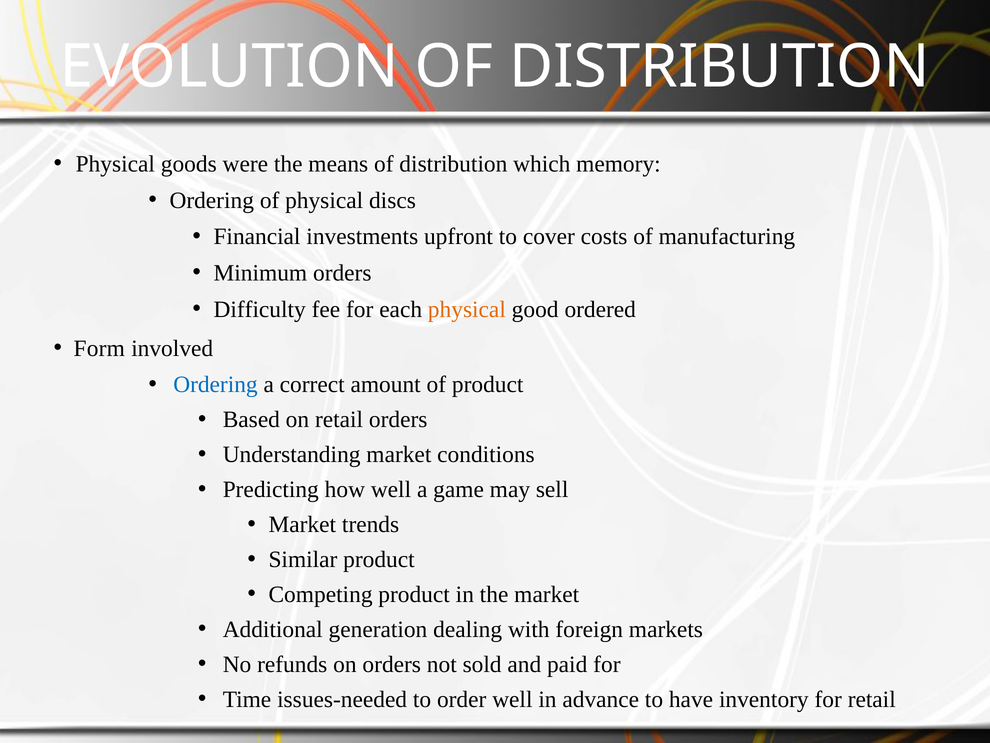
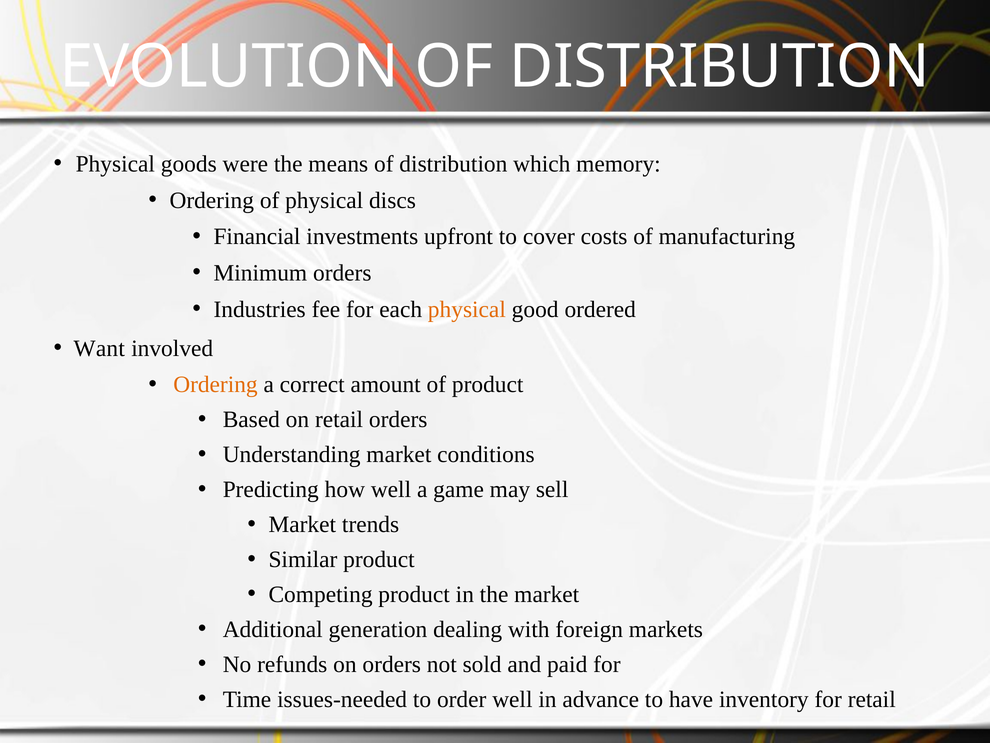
Difficulty: Difficulty -> Industries (260, 309)
Form: Form -> Want (99, 348)
Ordering colour: blue -> orange (215, 385)
